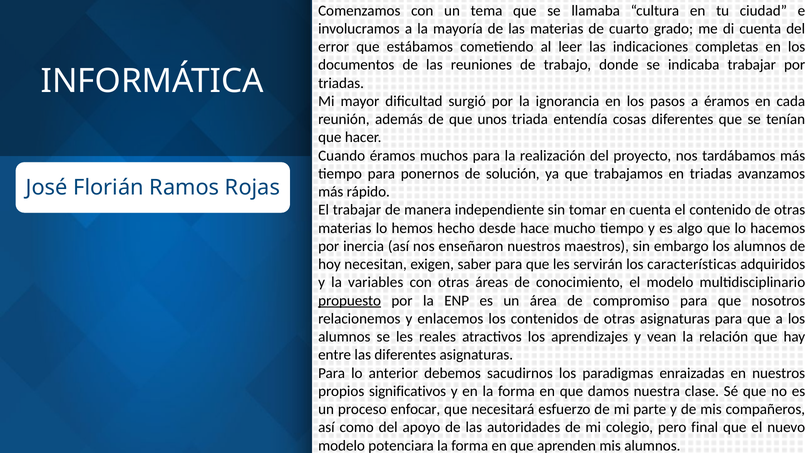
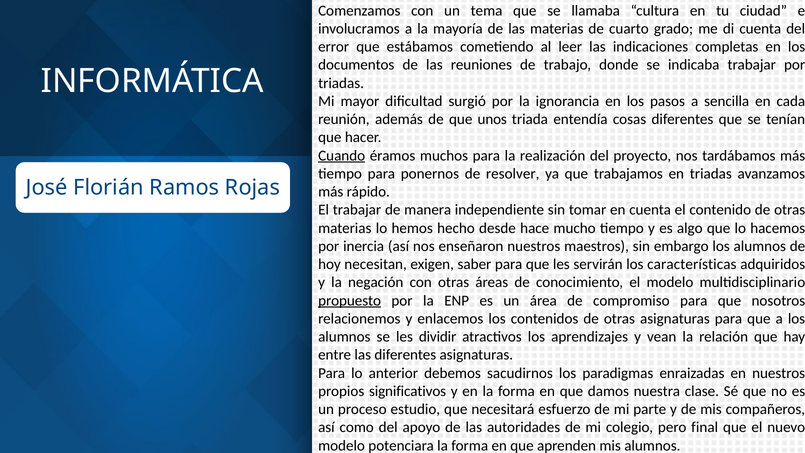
a éramos: éramos -> sencilla (727, 101)
Cuando underline: none -> present (342, 156)
solución: solución -> resolver (513, 174)
variables: variables -> negación (376, 282)
reales: reales -> dividir (438, 337)
enfocar: enfocar -> estudio (415, 409)
